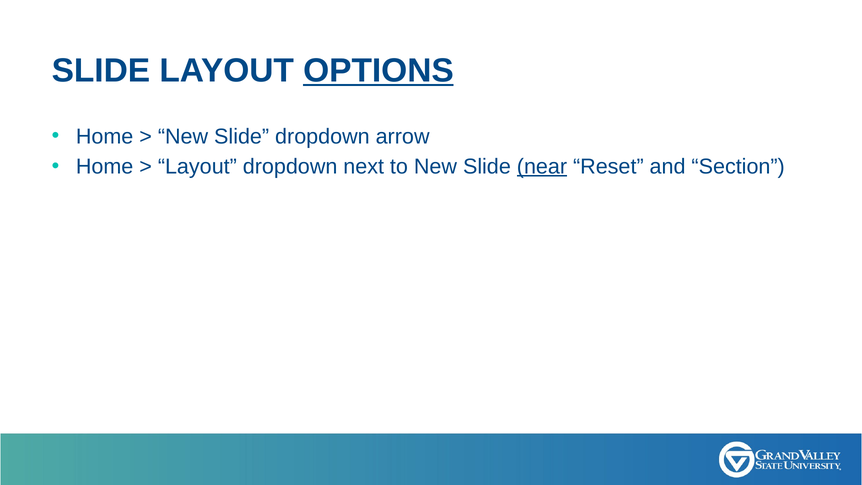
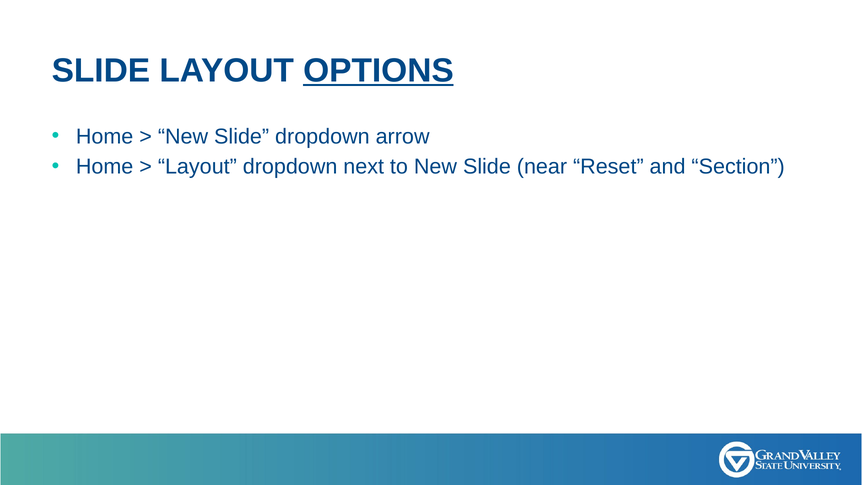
near underline: present -> none (542, 167)
